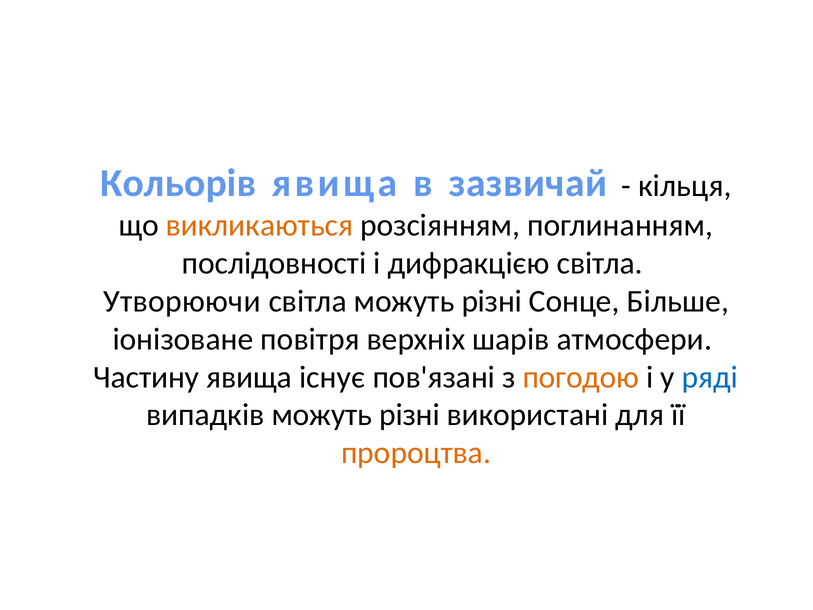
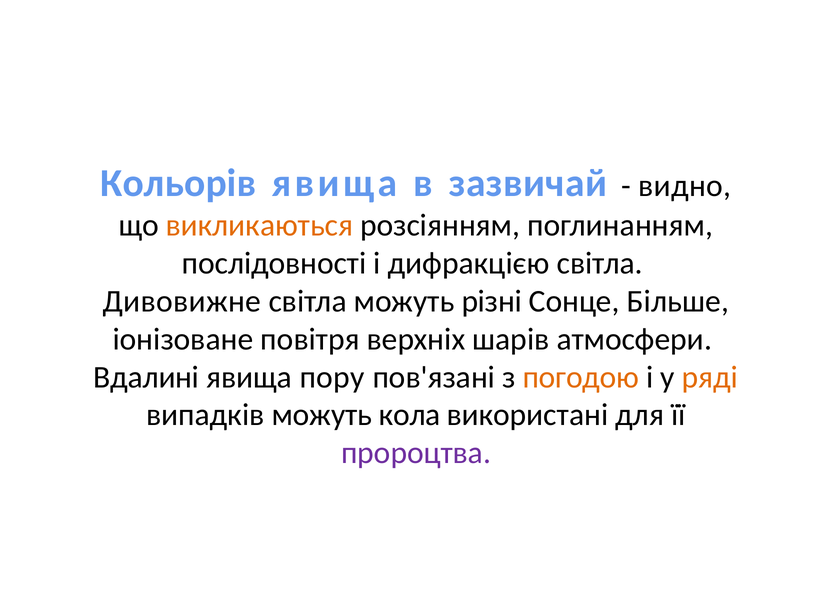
кільця: кільця -> видно (685, 186)
Утворюючи: Утворюючи -> Дивовижне (182, 301)
Частину: Частину -> Вдалині (146, 377)
існує: існує -> пору (332, 377)
ряді colour: blue -> orange (710, 377)
випадків можуть різні: різні -> кола (410, 415)
пророцтва colour: orange -> purple (416, 453)
